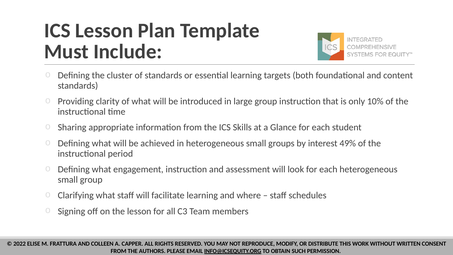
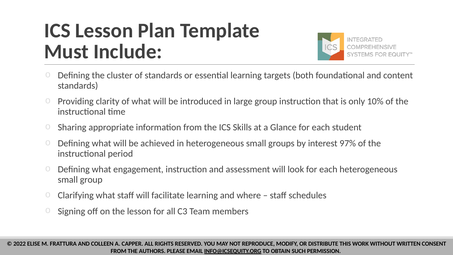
49%: 49% -> 97% (348, 143)
